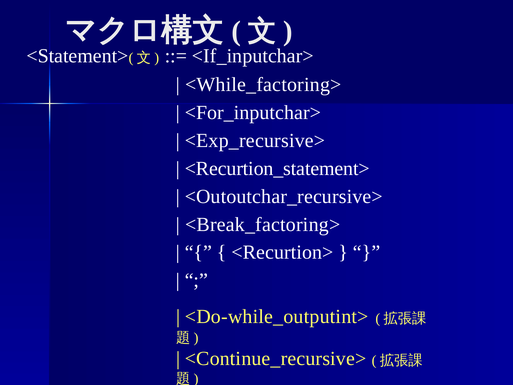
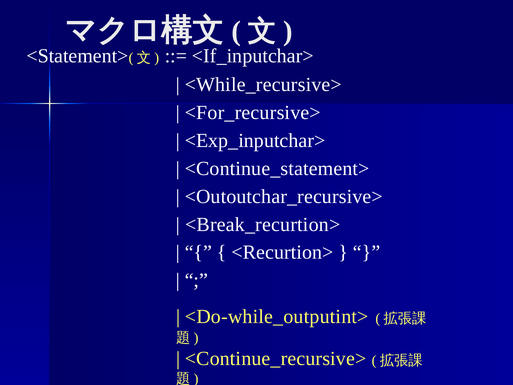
<While_factoring>: <While_factoring> -> <While_recursive> (263, 85)
<For_inputchar>: <For_inputchar> -> <For_recursive> (253, 112)
<Exp_recursive>: <Exp_recursive> -> <Exp_inputchar> (255, 140)
<Recurtion_statement>: <Recurtion_statement> -> <Continue_statement> (277, 168)
<Break_factoring>: <Break_factoring> -> <Break_recurtion> (263, 224)
